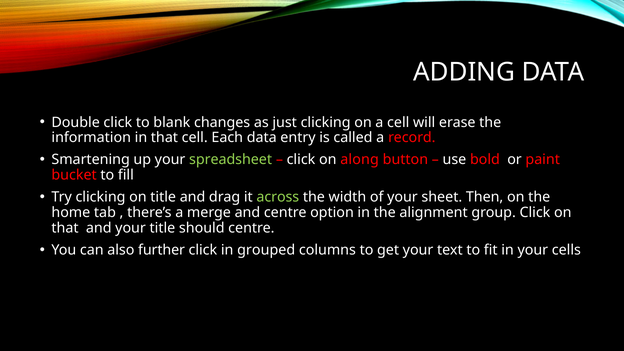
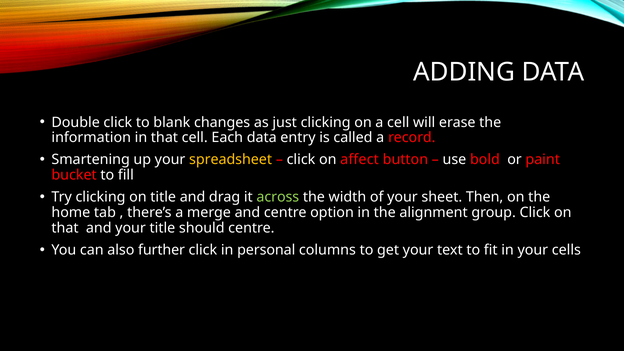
spreadsheet colour: light green -> yellow (231, 160)
along: along -> affect (360, 160)
grouped: grouped -> personal (266, 250)
